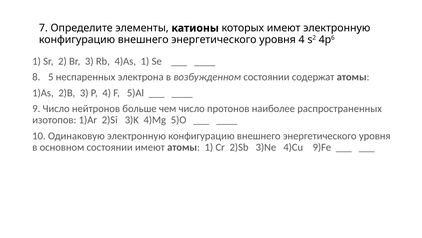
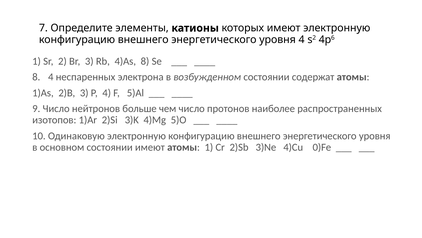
4)As 1: 1 -> 8 (145, 61)
5: 5 -> 4 (51, 77)
9)Fe: 9)Fe -> 0)Fe (322, 147)
